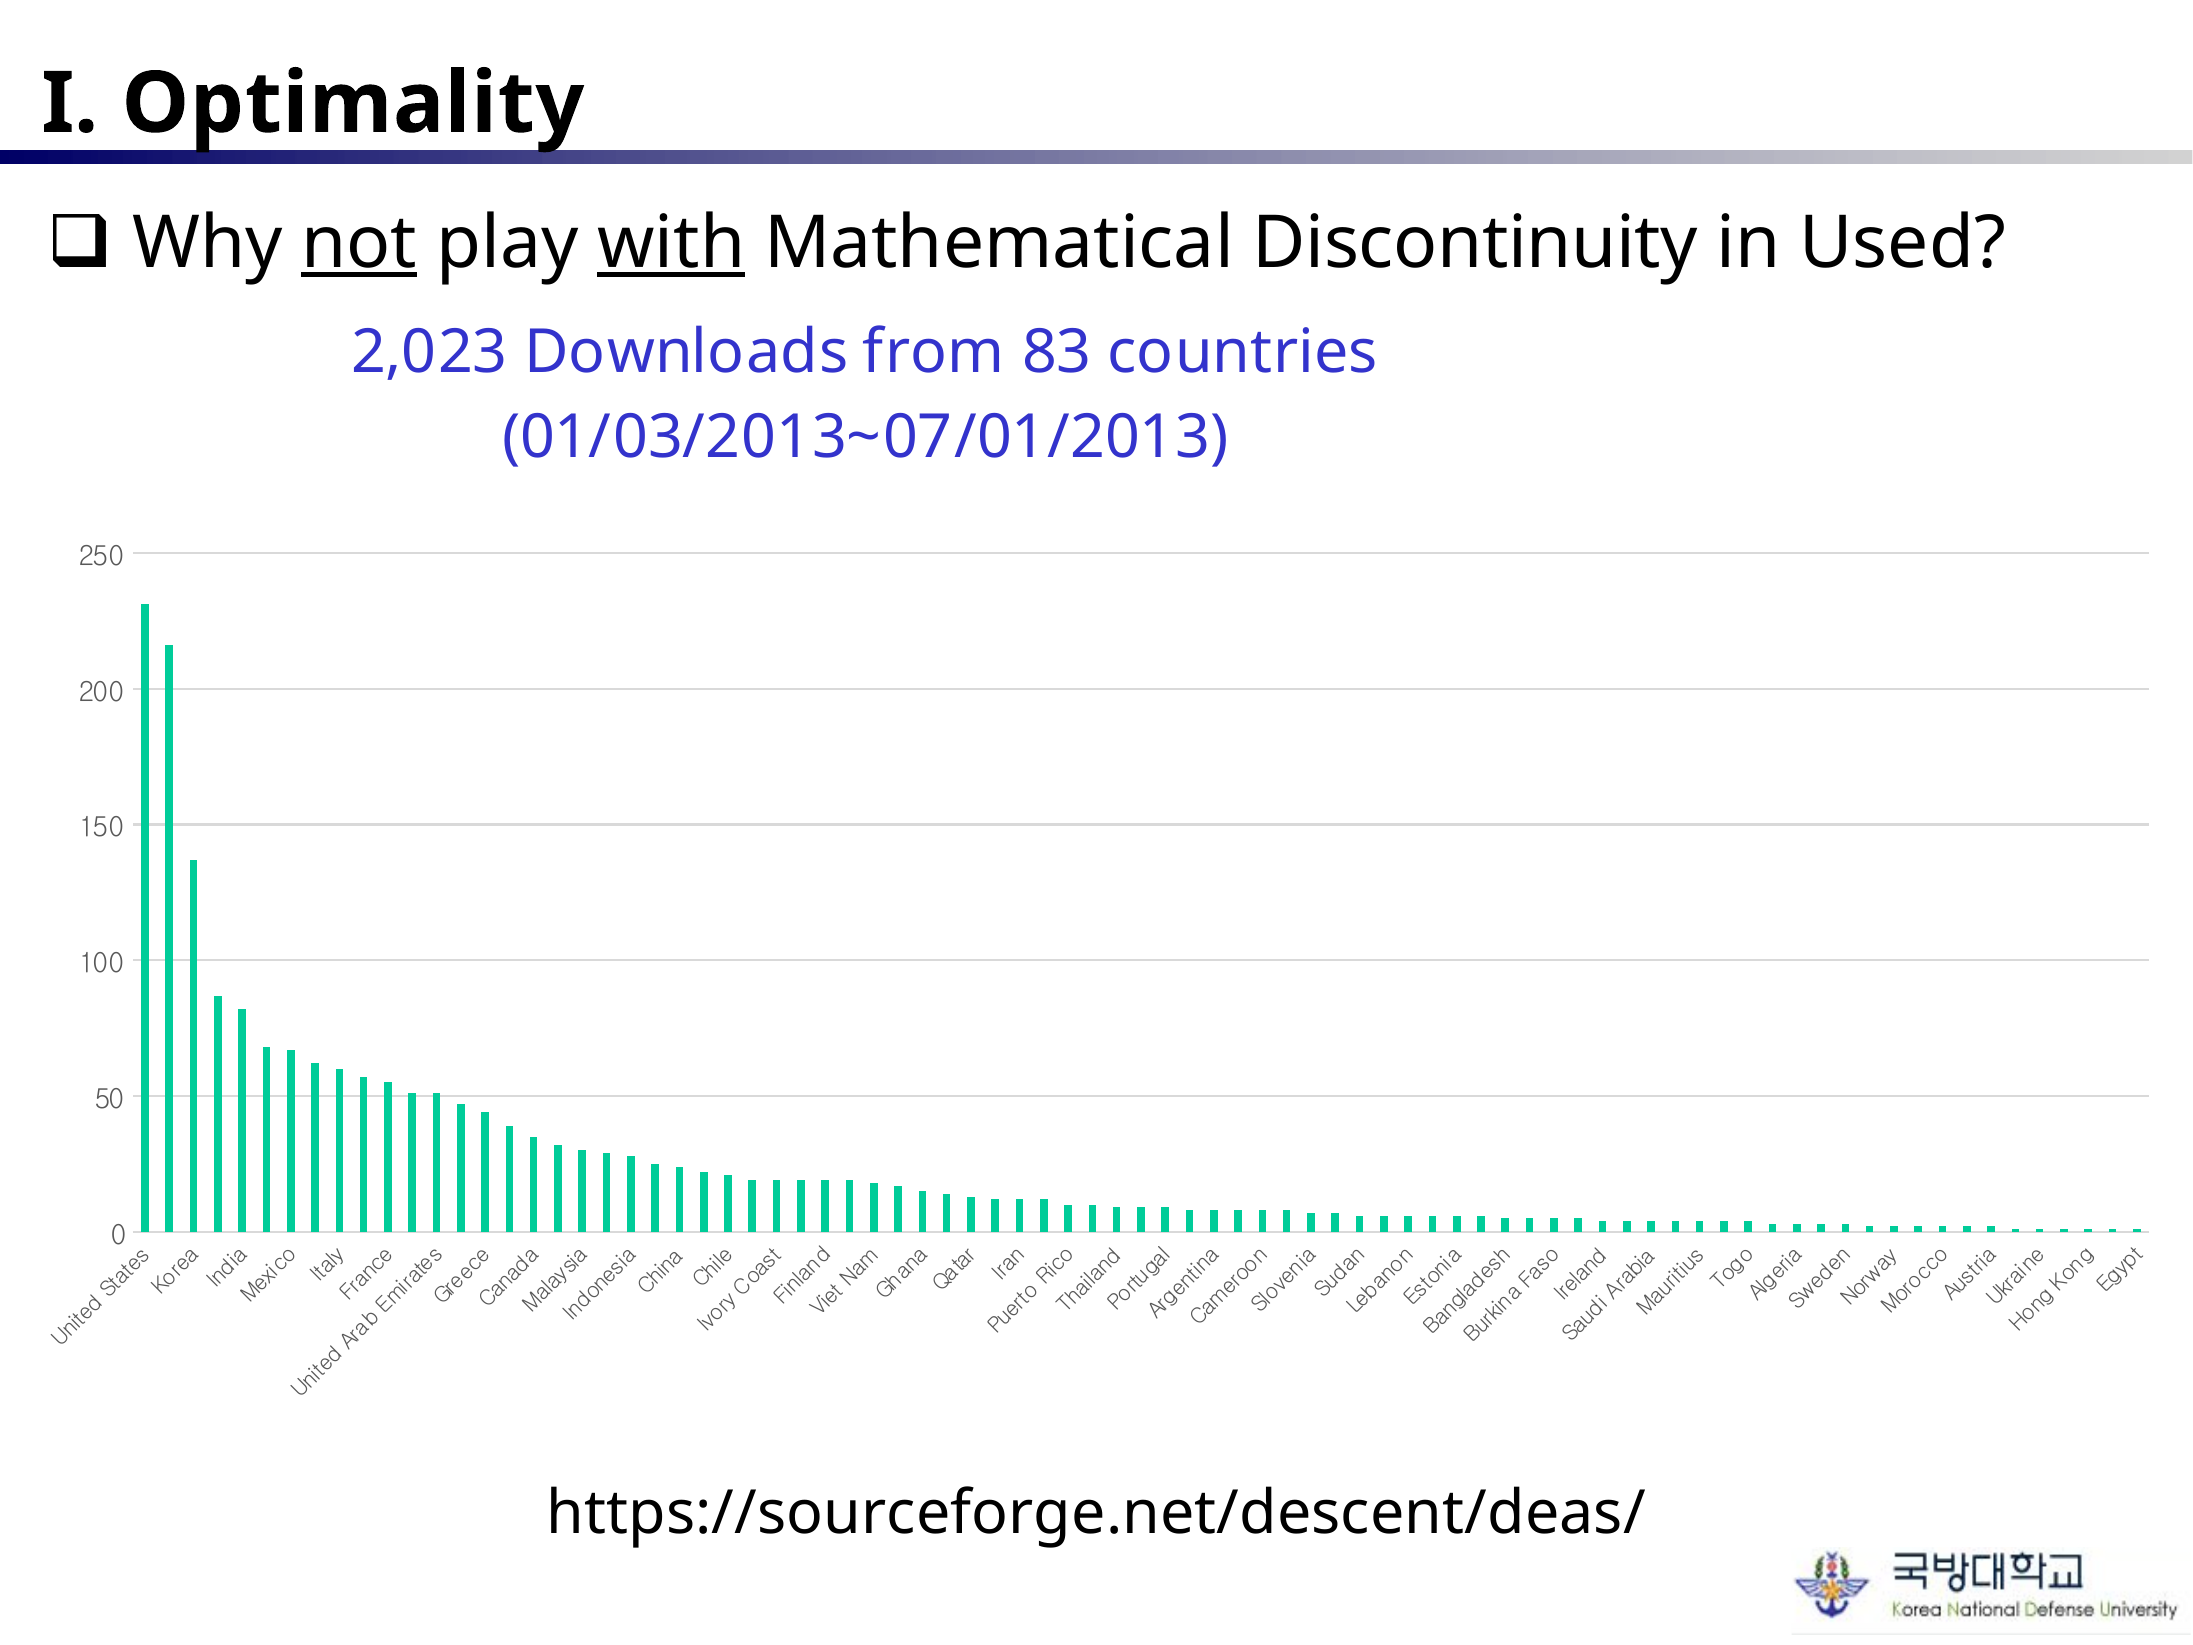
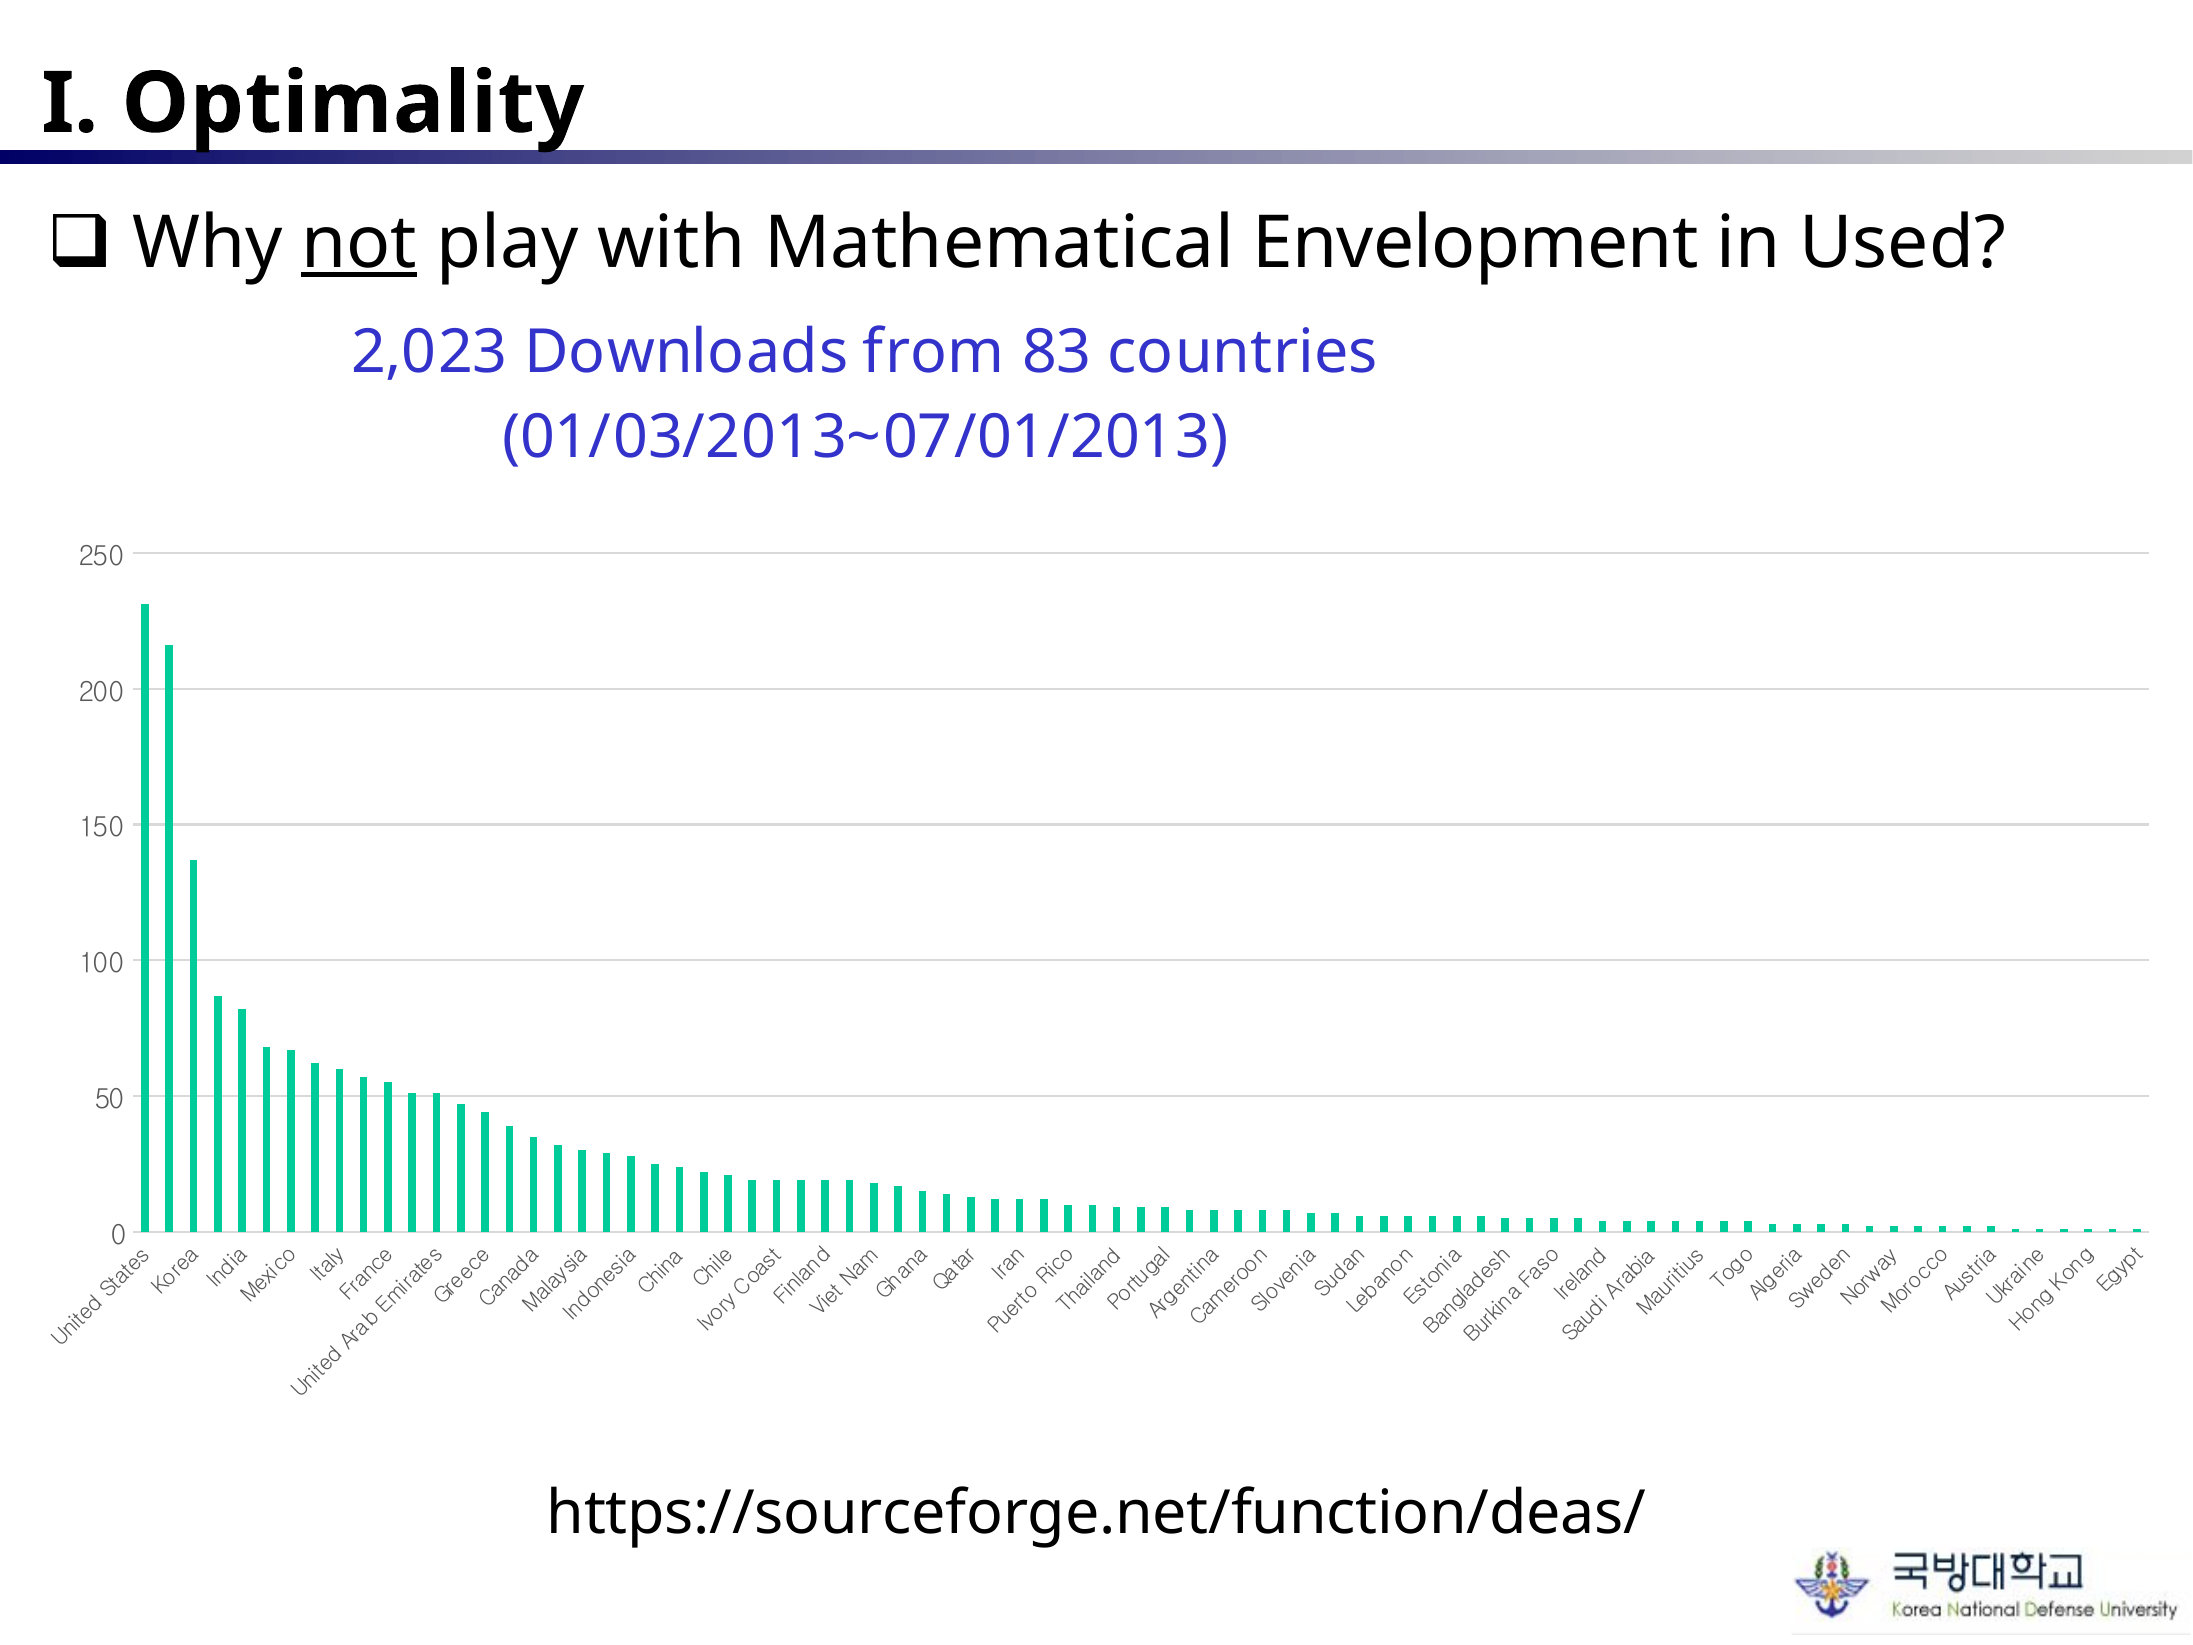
with underline: present -> none (671, 243)
Discontinuity: Discontinuity -> Envelopment (1475, 243)
https://sourceforge.net/descent/deas/: https://sourceforge.net/descent/deas/ -> https://sourceforge.net/function/deas/ (1096, 1513)
